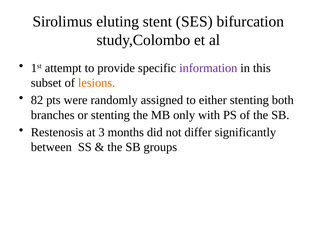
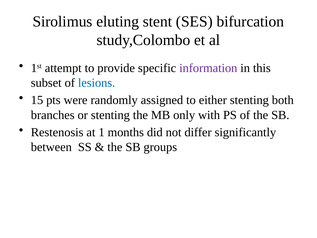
lesions colour: orange -> blue (97, 83)
82: 82 -> 15 (37, 100)
3: 3 -> 1 (102, 132)
